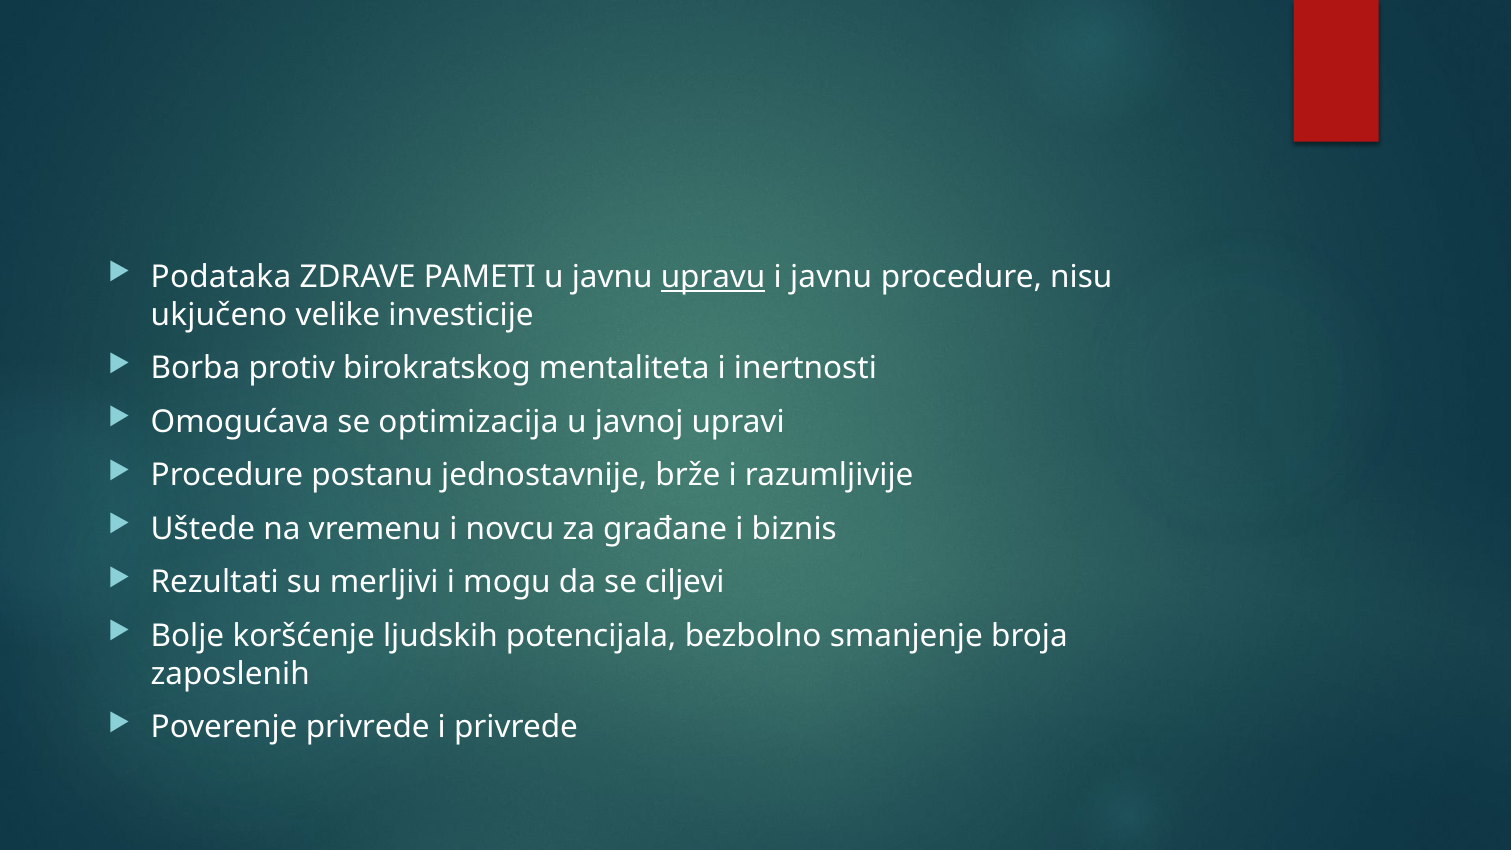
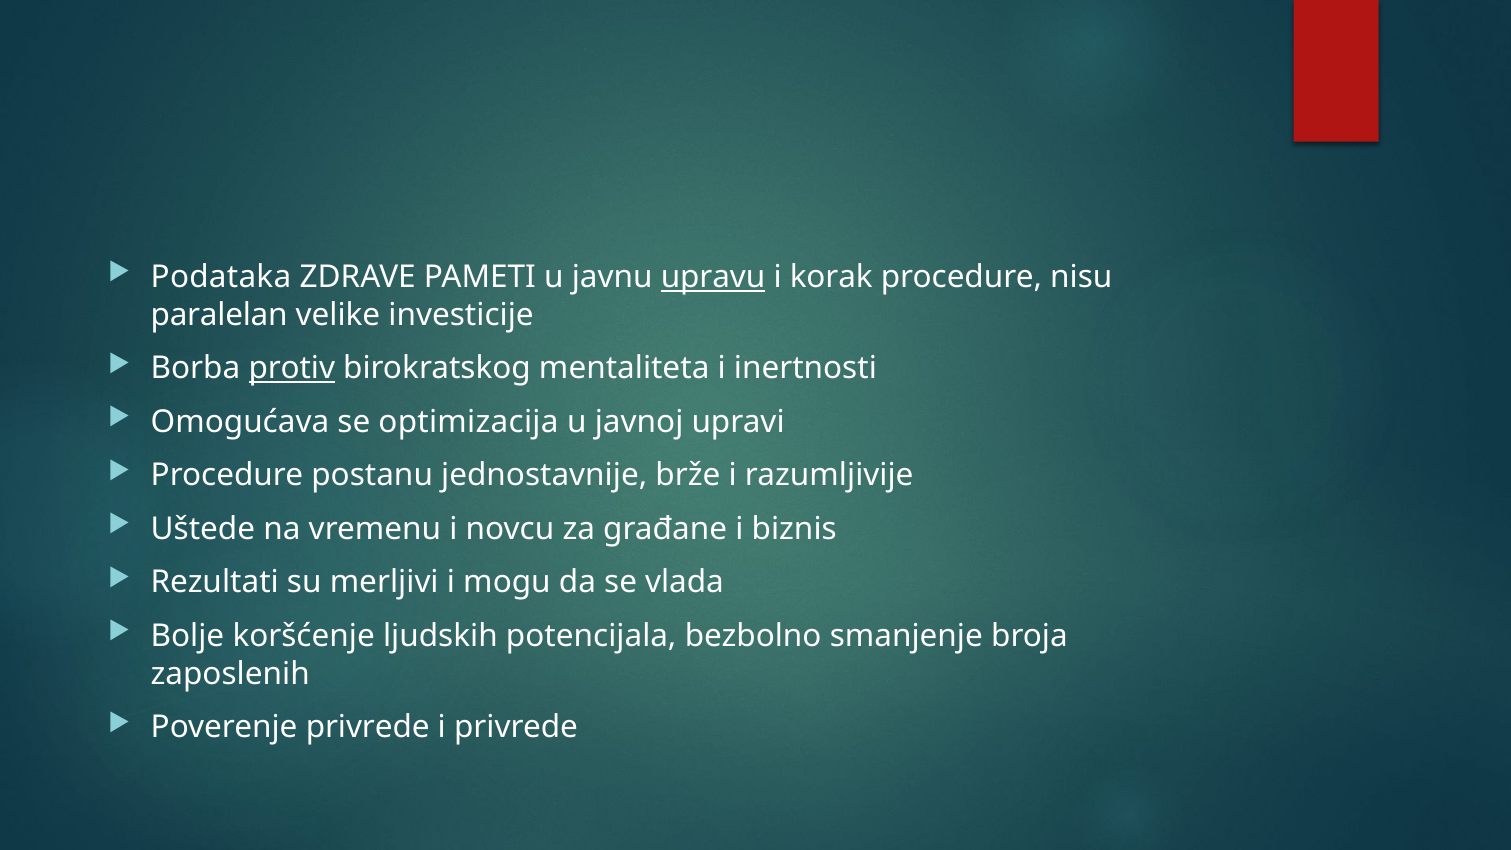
i javnu: javnu -> korak (831, 277)
ukjučeno: ukjučeno -> paralelan (219, 315)
protiv underline: none -> present (292, 368)
ciljevi: ciljevi -> vlada (685, 583)
